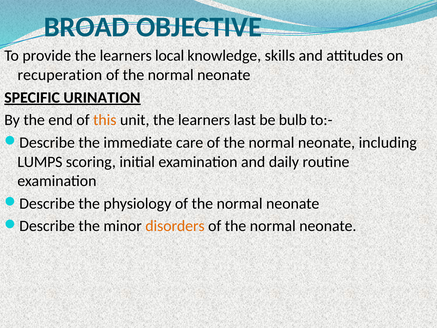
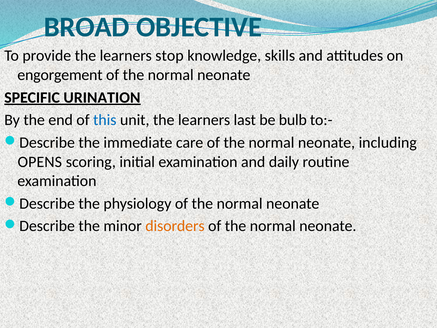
local: local -> stop (170, 56)
recuperation: recuperation -> engorgement (60, 75)
this colour: orange -> blue (105, 120)
LUMPS: LUMPS -> OPENS (40, 162)
